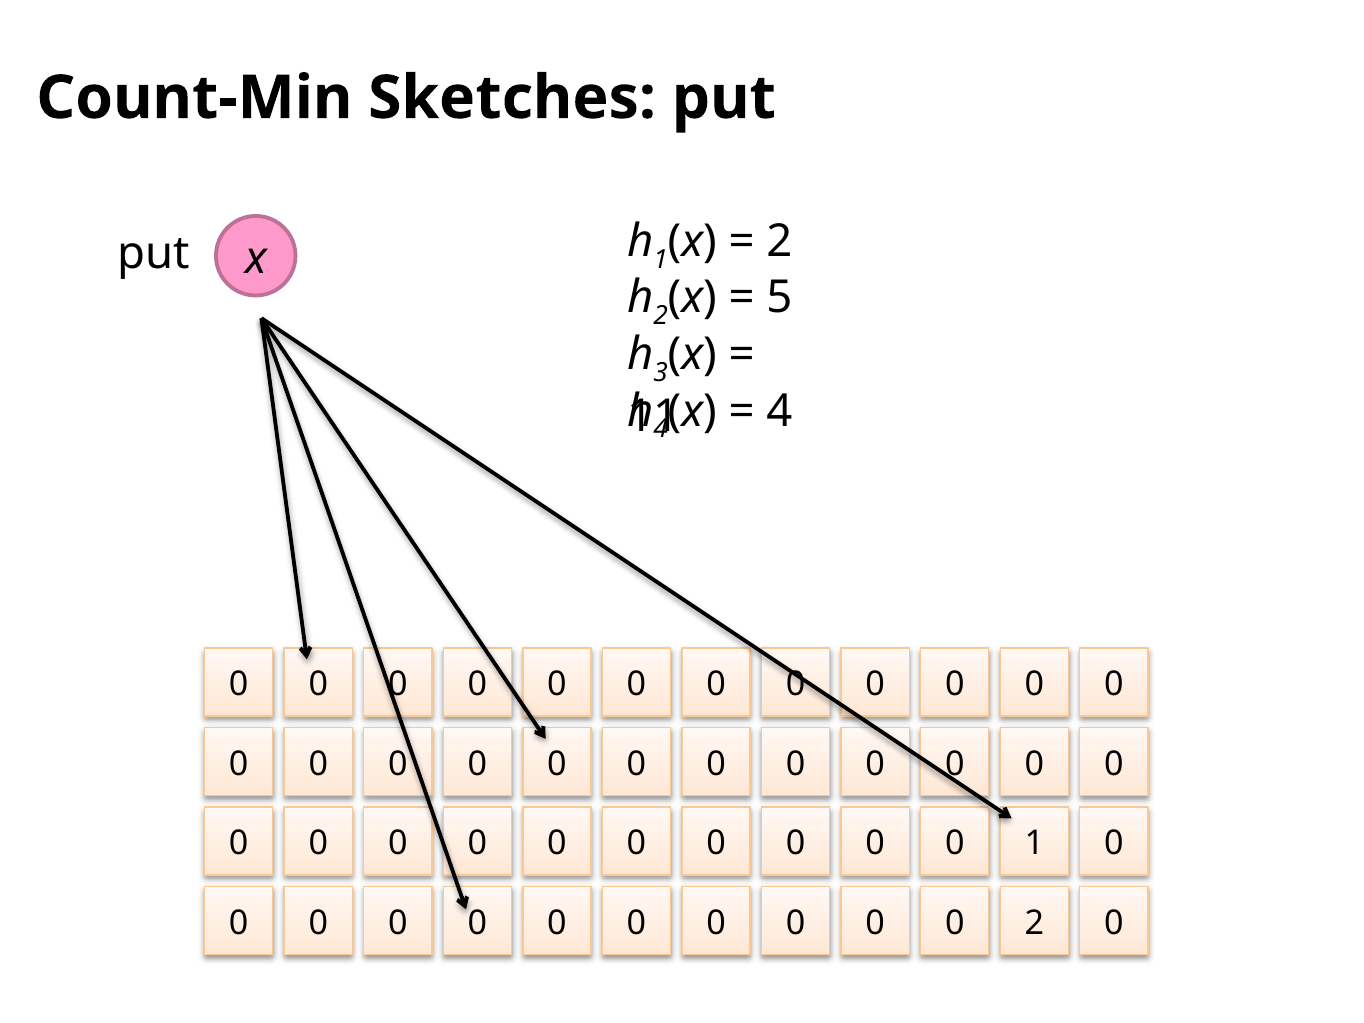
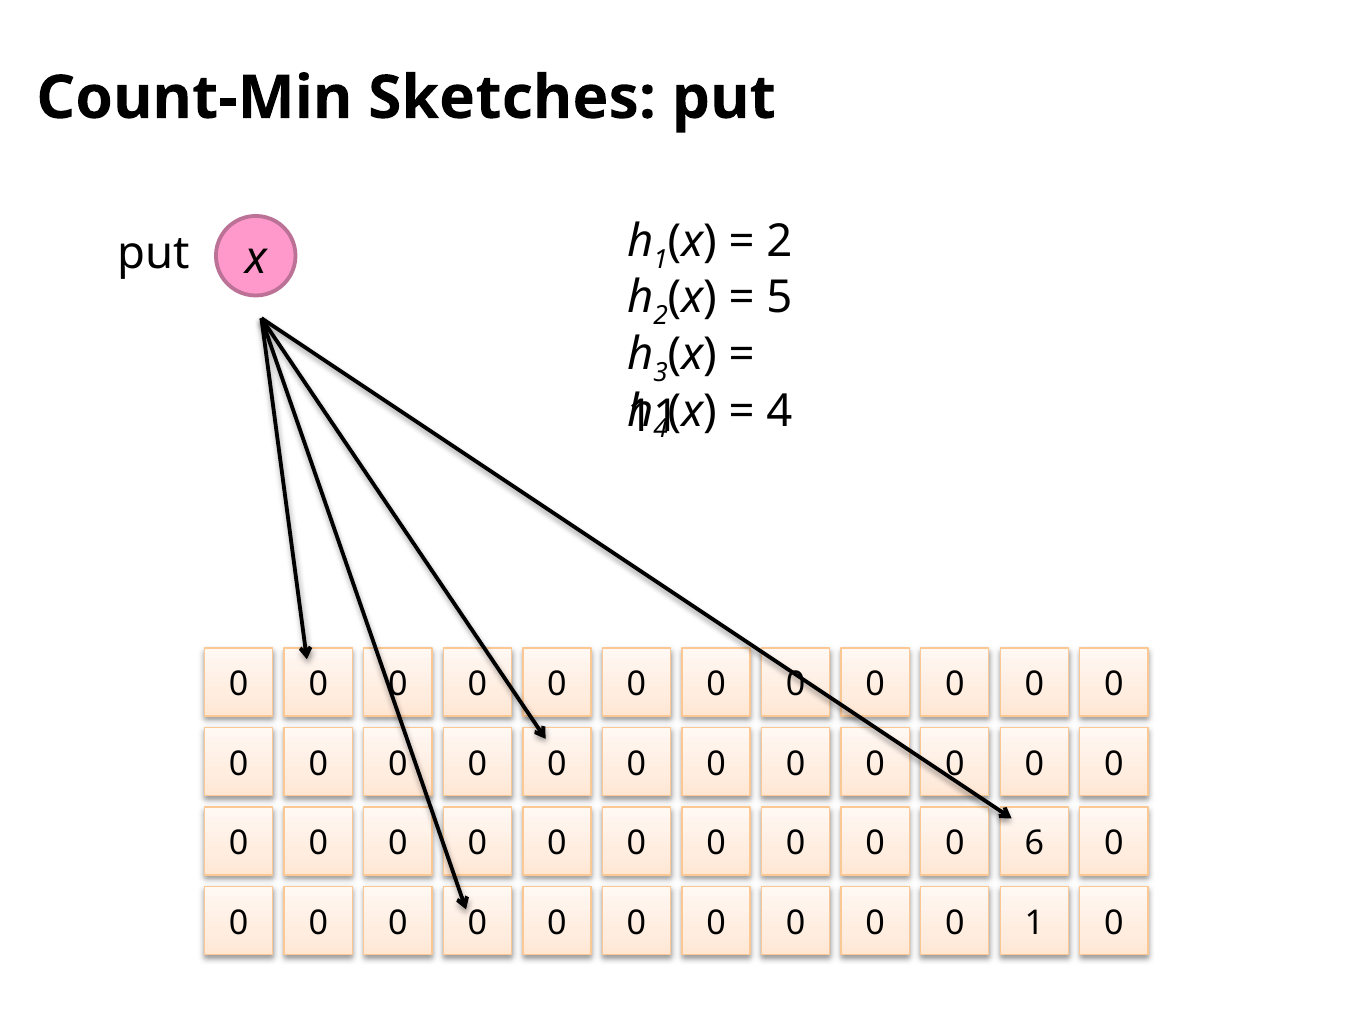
0 1: 1 -> 6 (1034, 843)
0 2: 2 -> 1 (1034, 923)
